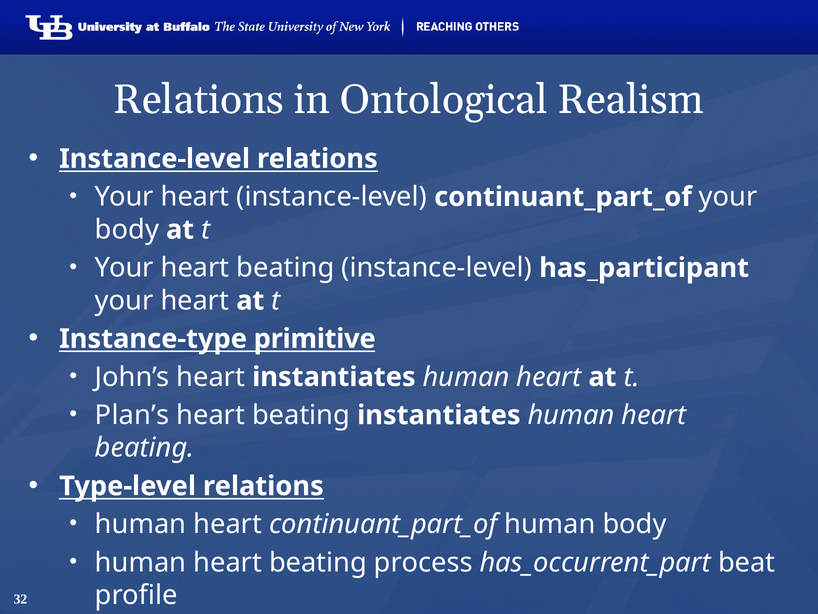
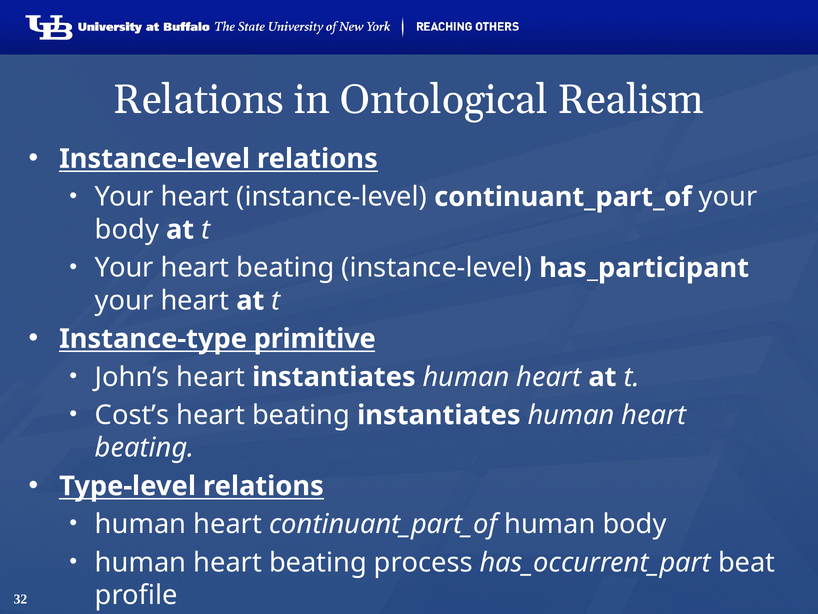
Plan’s: Plan’s -> Cost’s (132, 415)
